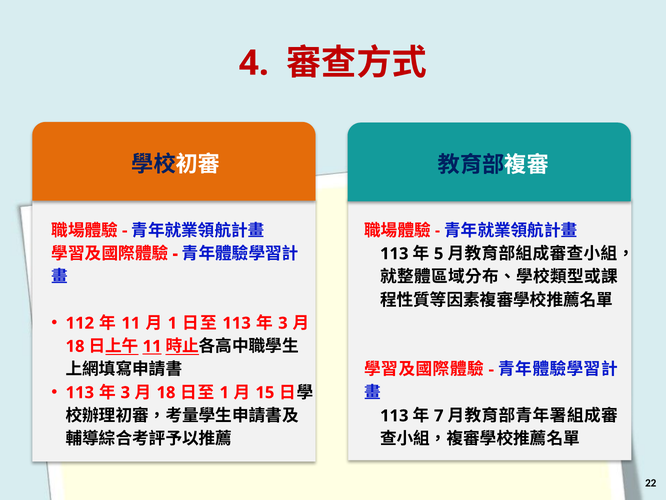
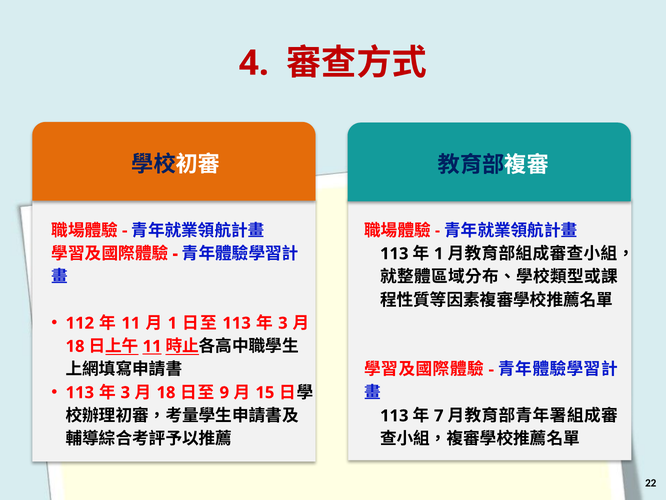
5: 5 -> 1 (439, 253)
1: 1 -> 9 (224, 392)
